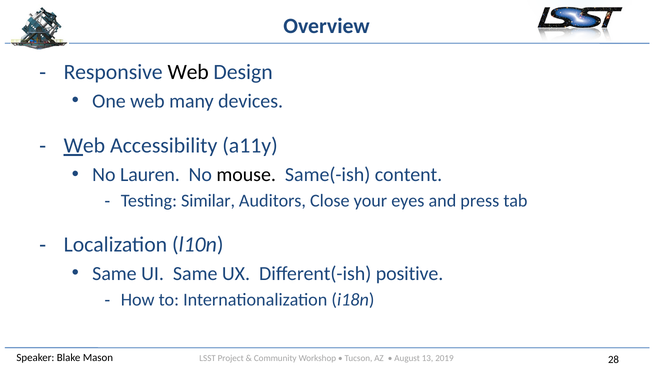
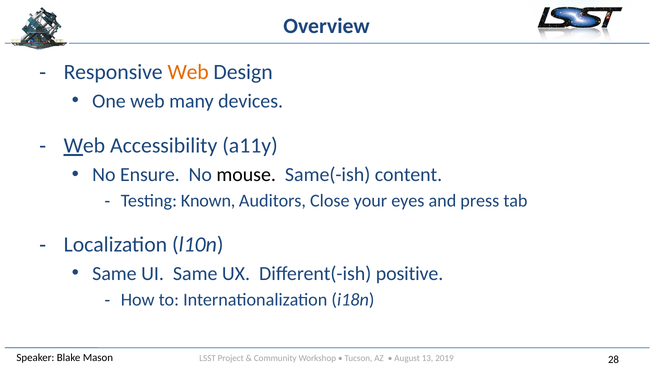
Web colour: black -> orange (188, 72)
Lauren: Lauren -> Ensure (150, 175)
Similar: Similar -> Known (208, 201)
